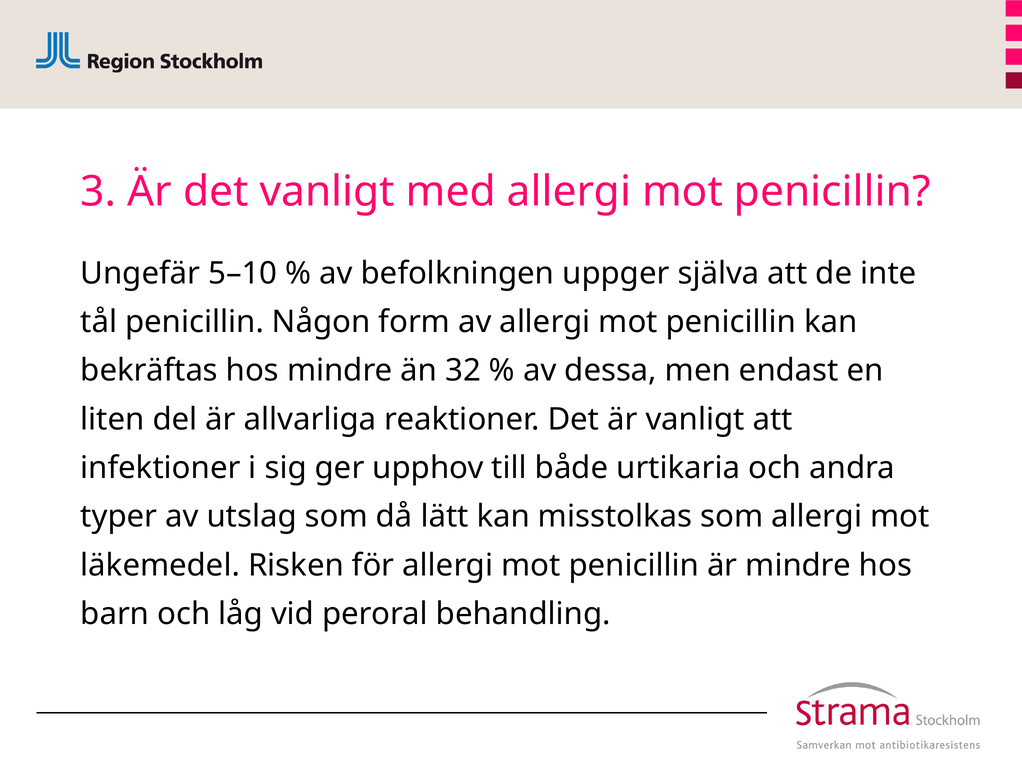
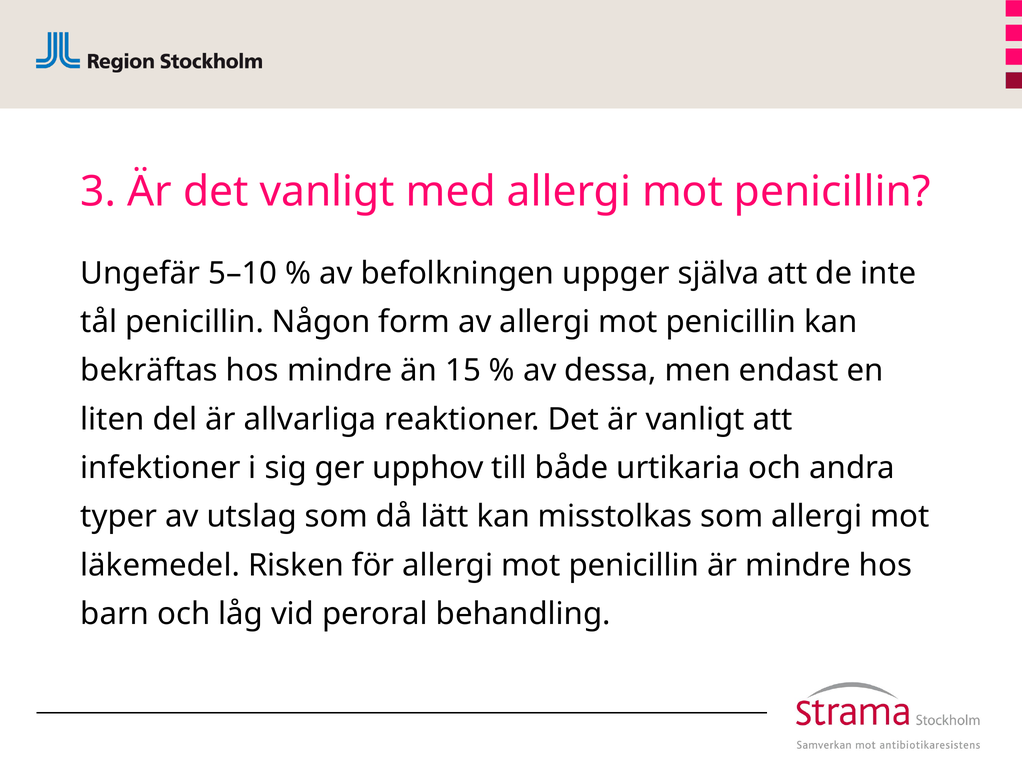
32: 32 -> 15 (463, 371)
